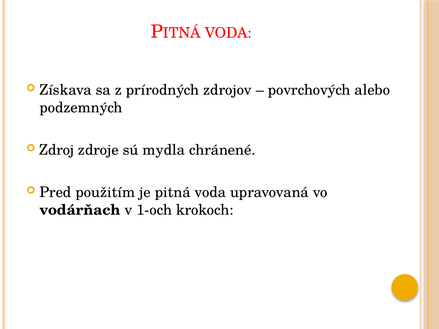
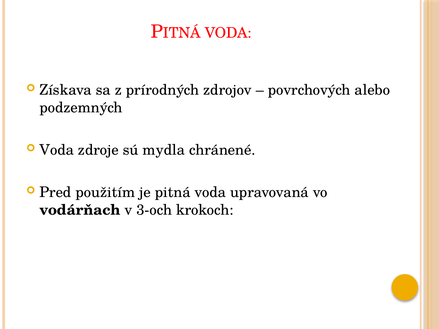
Zdroj: Zdroj -> Voda (57, 150)
1-och: 1-och -> 3-och (154, 210)
